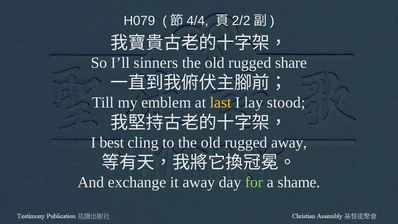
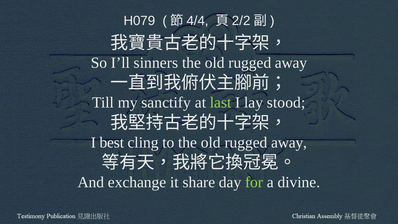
share: share -> away (291, 63)
emblem: emblem -> sanctify (166, 103)
last colour: yellow -> light green (221, 103)
it away: away -> share (199, 182)
shame: shame -> divine (299, 182)
